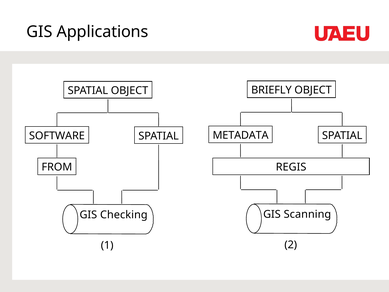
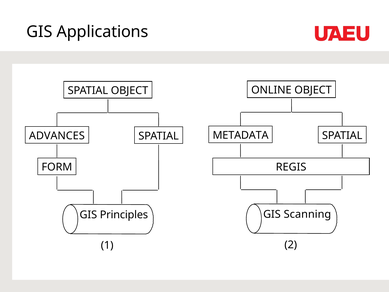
BRIEFLY: BRIEFLY -> ONLINE (271, 90)
SOFTWARE: SOFTWARE -> ADVANCES (57, 136)
FROM: FROM -> FORM (57, 167)
Checking: Checking -> Principles (124, 215)
